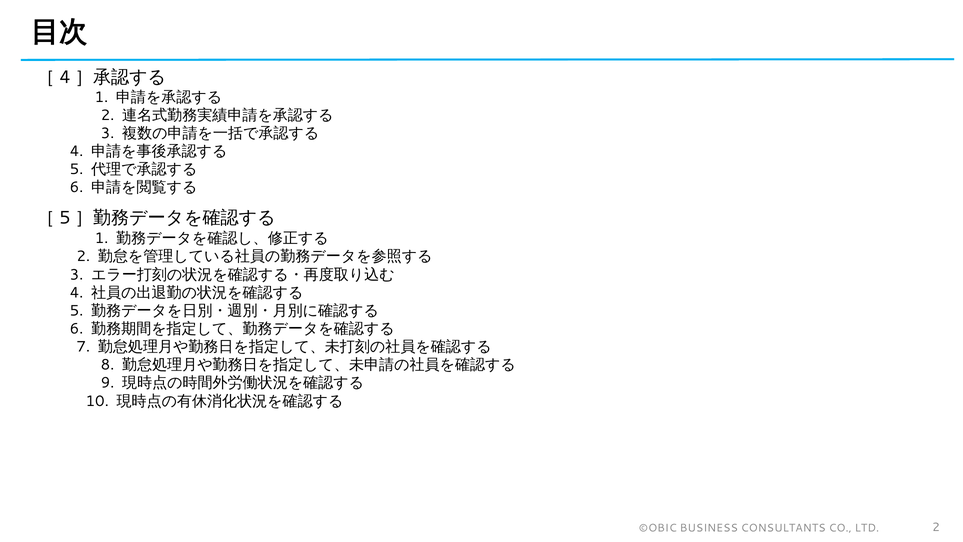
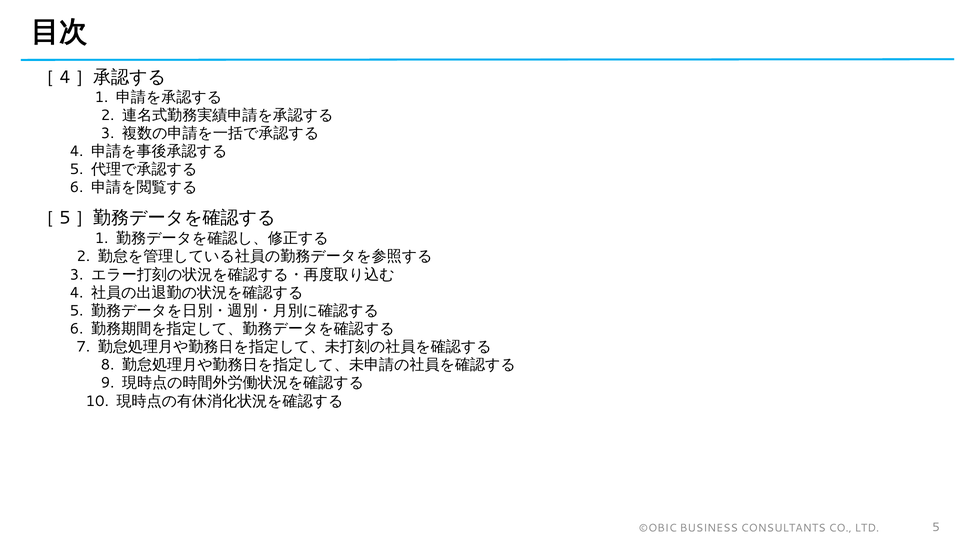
LTD 2: 2 -> 5 (936, 527)
